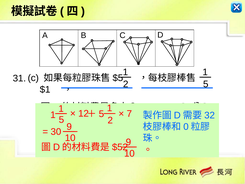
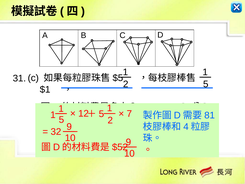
32: 32 -> 81 (210, 115)
0: 0 -> 4 (186, 127)
30: 30 -> 32 (56, 132)
